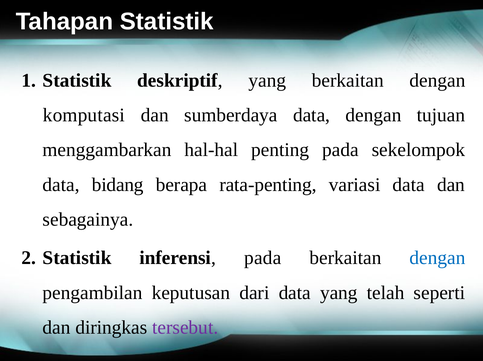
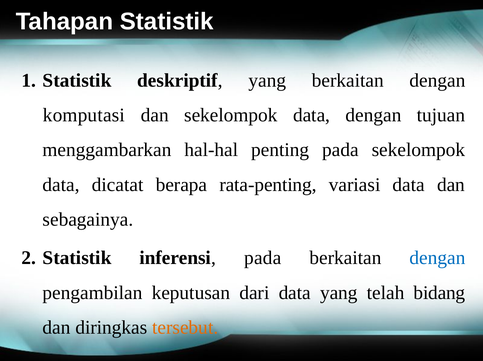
dan sumberdaya: sumberdaya -> sekelompok (231, 115)
bidang: bidang -> dicatat (118, 185)
seperti: seperti -> bidang (439, 293)
tersebut colour: purple -> orange (185, 328)
